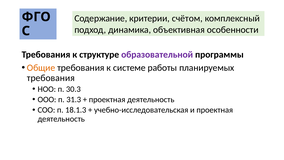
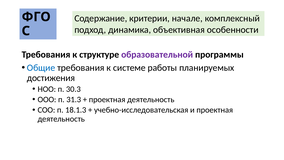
счётом: счётом -> начале (187, 18)
Общие colour: orange -> blue (41, 68)
требования: требования -> достижения (51, 78)
